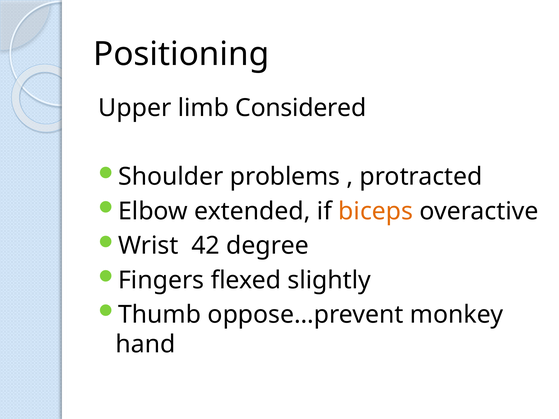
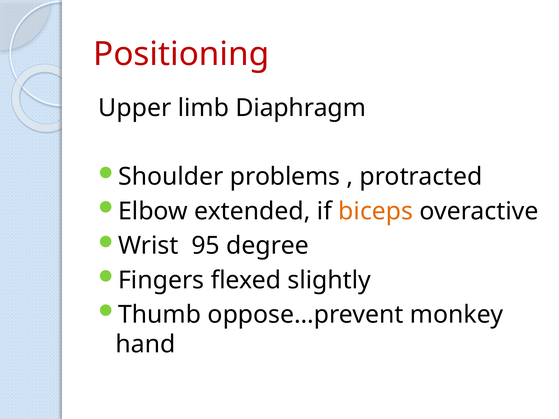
Positioning colour: black -> red (181, 54)
Considered: Considered -> Diaphragm (301, 108)
42: 42 -> 95 (206, 246)
